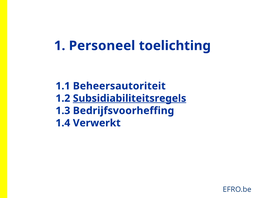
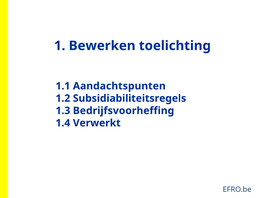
Personeel: Personeel -> Bewerken (102, 46)
Beheersautoriteit: Beheersautoriteit -> Aandachtspunten (119, 86)
Subsidiabiliteitsregels underline: present -> none (130, 99)
